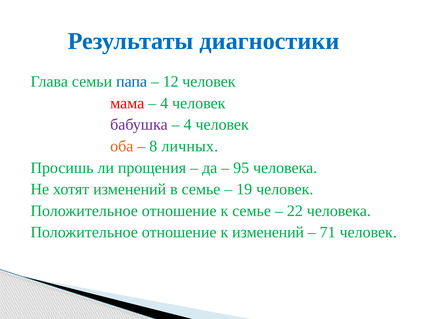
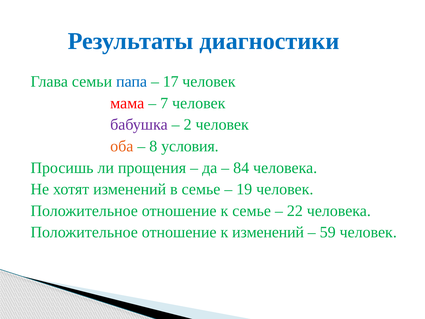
12: 12 -> 17 (171, 82)
4: 4 -> 7 (164, 103)
4: 4 -> 2 (188, 125)
личных: личных -> условия (190, 146)
95: 95 -> 84 (241, 168)
71: 71 -> 59 (328, 232)
